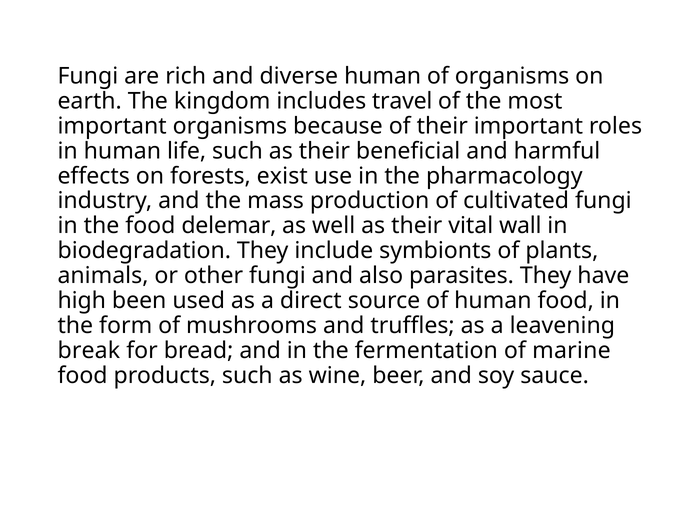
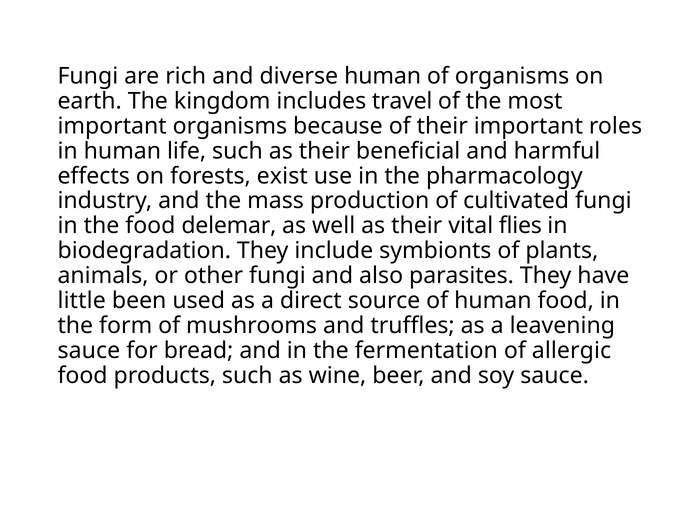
wall: wall -> flies (520, 226)
high: high -> little (82, 301)
break: break -> sauce (89, 350)
marine: marine -> allergic (572, 350)
